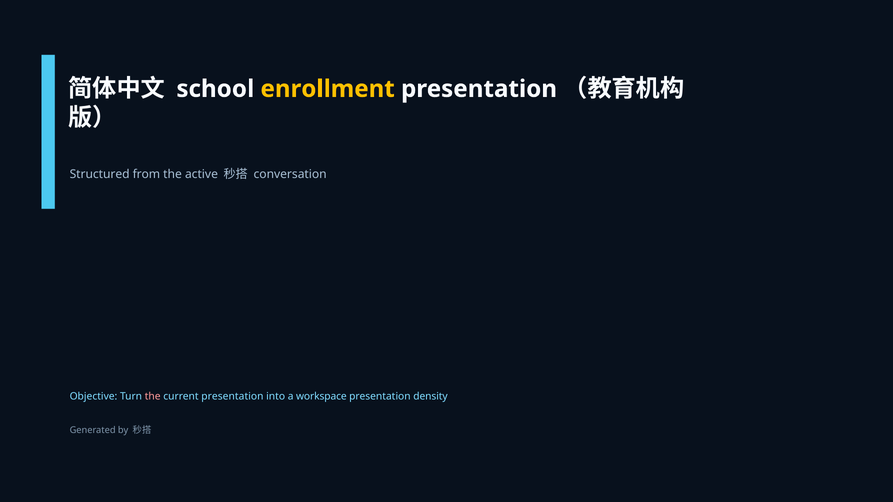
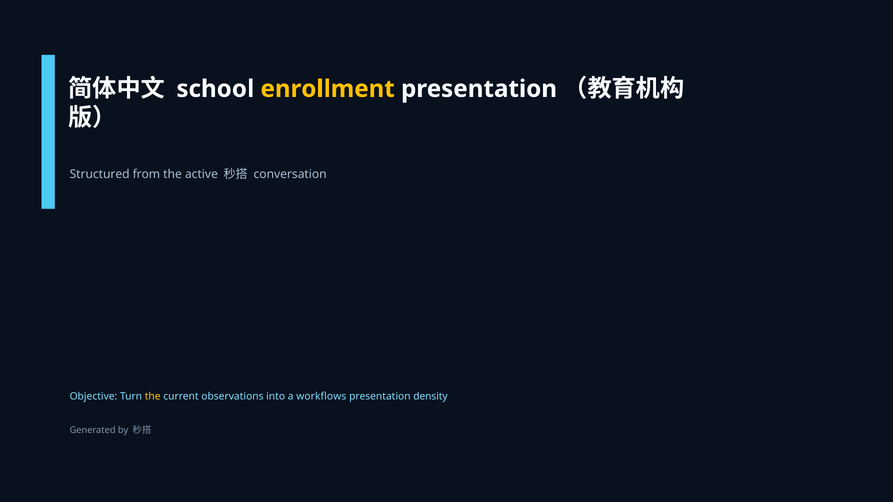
the colour: pink -> yellow (153, 397)
current presentation: presentation -> observations (232, 397)
workspace: workspace -> workflows (321, 397)
